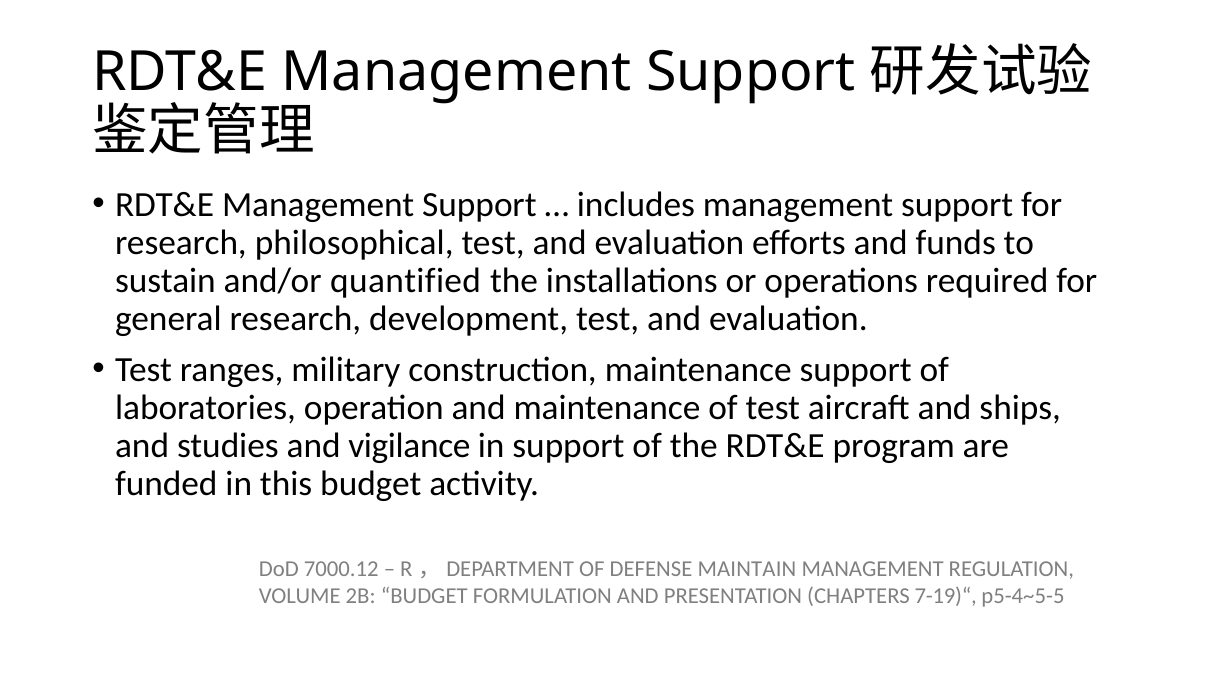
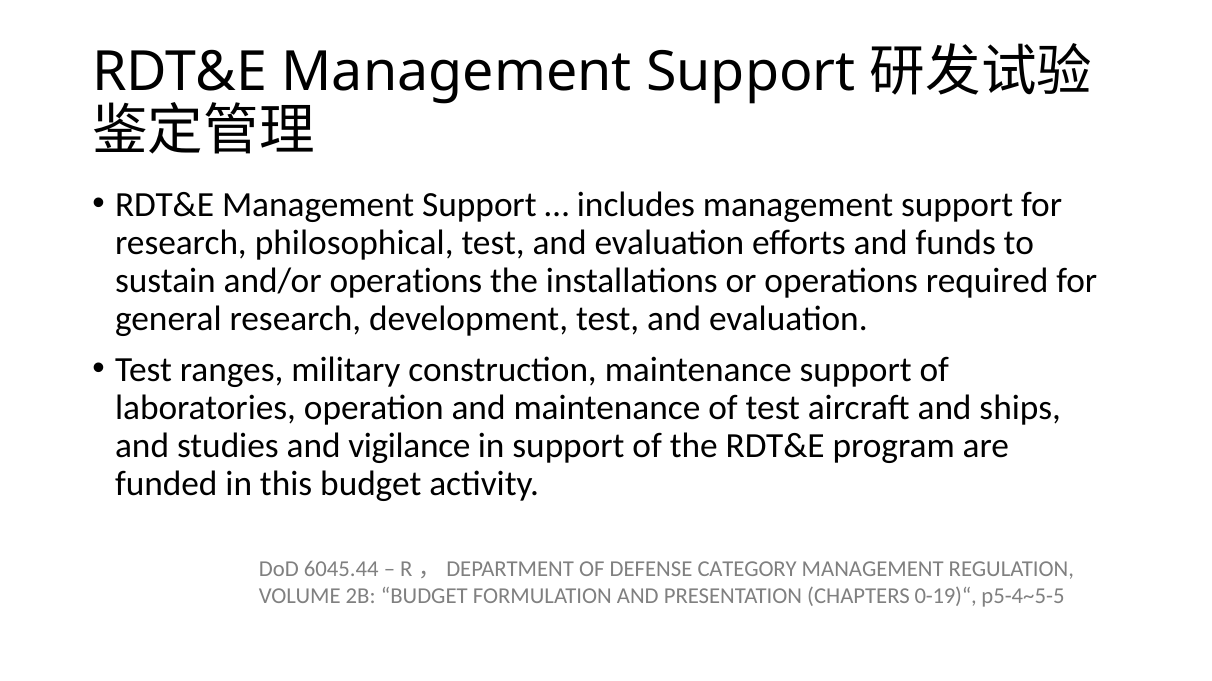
and/or quantified: quantified -> operations (406, 281)
7000.12: 7000.12 -> 6045.44 (341, 569)
MAINTAIN: MAINTAIN -> CATEGORY (747, 569)
7-19)“: 7-19)“ -> 0-19)“ (946, 597)
